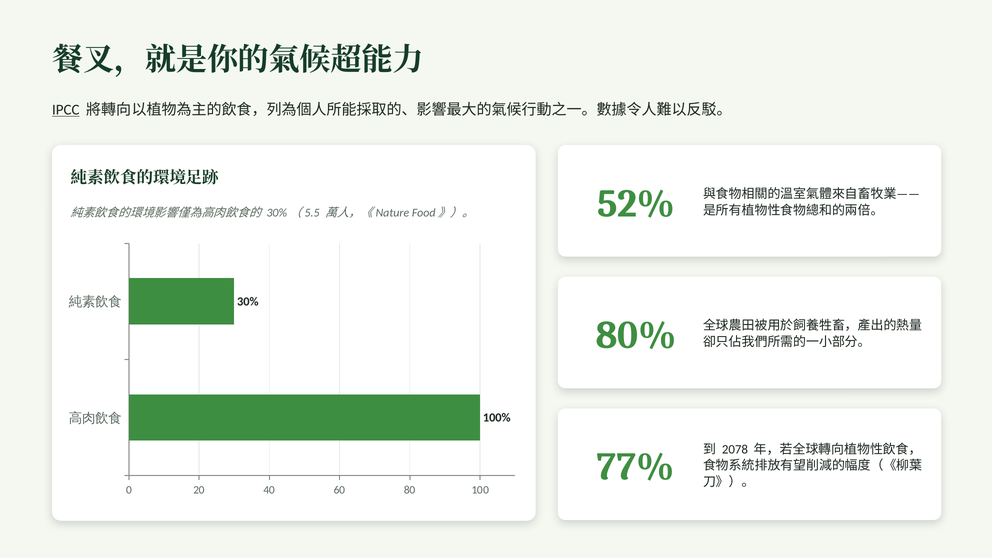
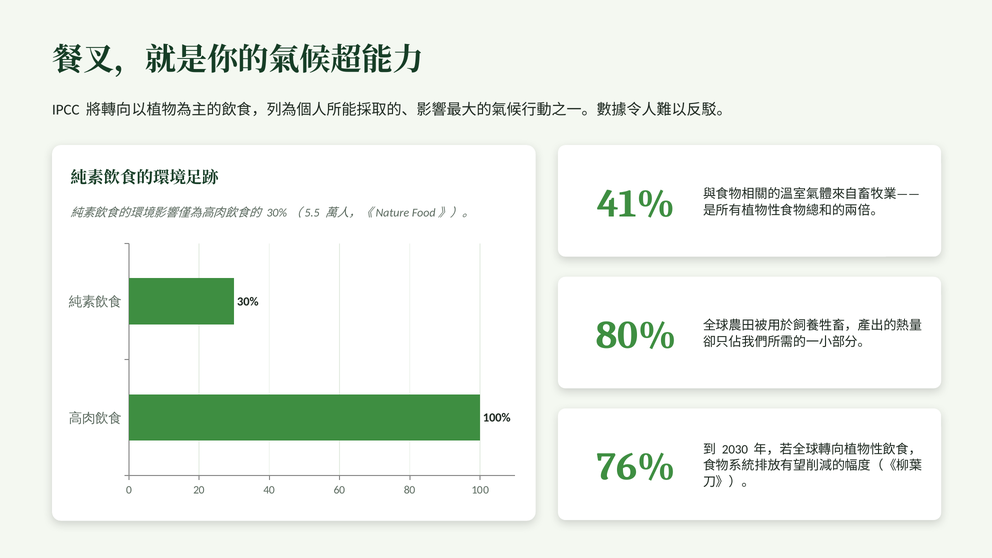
IPCC underline: present -> none (66, 110)
52%: 52% -> 41% (636, 204)
77%: 77% -> 76% (636, 467)
2078: 2078 -> 2030 (735, 449)
